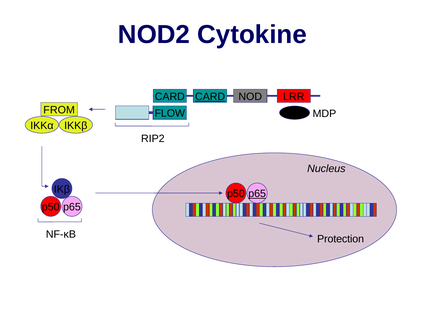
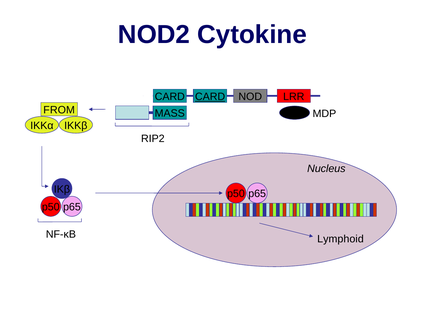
FLOW: FLOW -> MASS (170, 113)
p65 underline: present -> none (257, 194)
Protection: Protection -> Lymphoid (340, 239)
